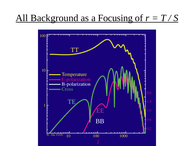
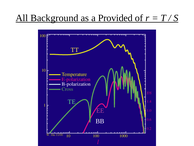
Focusing: Focusing -> Provided (115, 18)
